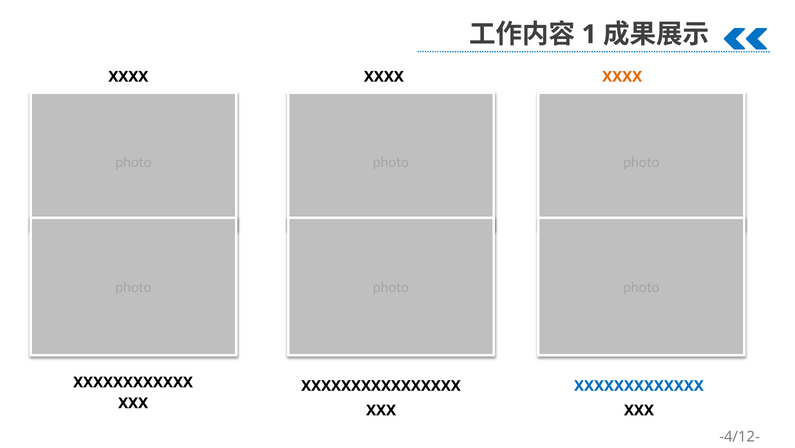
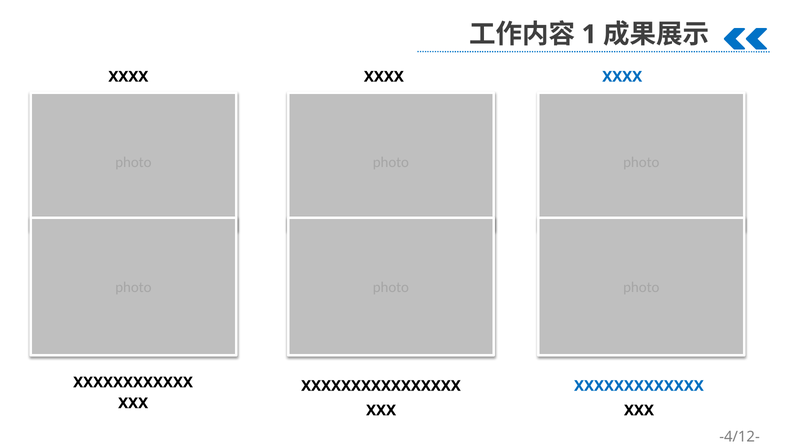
XXXX colour: orange -> blue (622, 77)
